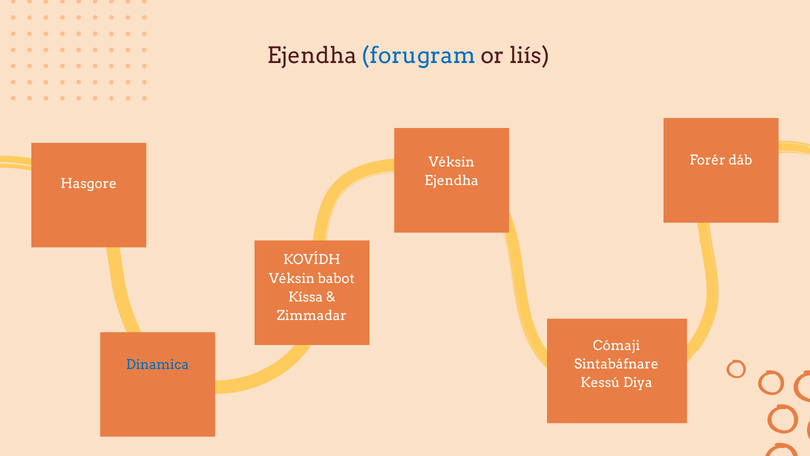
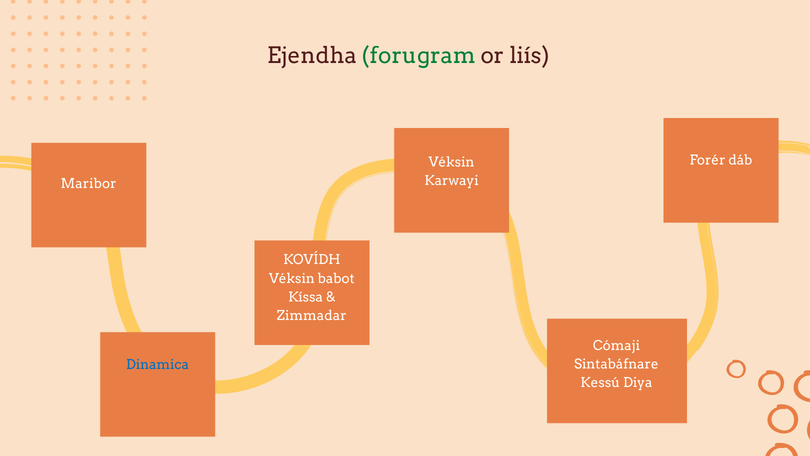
forugram colour: blue -> green (419, 56)
Ejendha: Ejendha -> Karwayi (452, 181)
Hasgore: Hasgore -> Maribor (89, 183)
